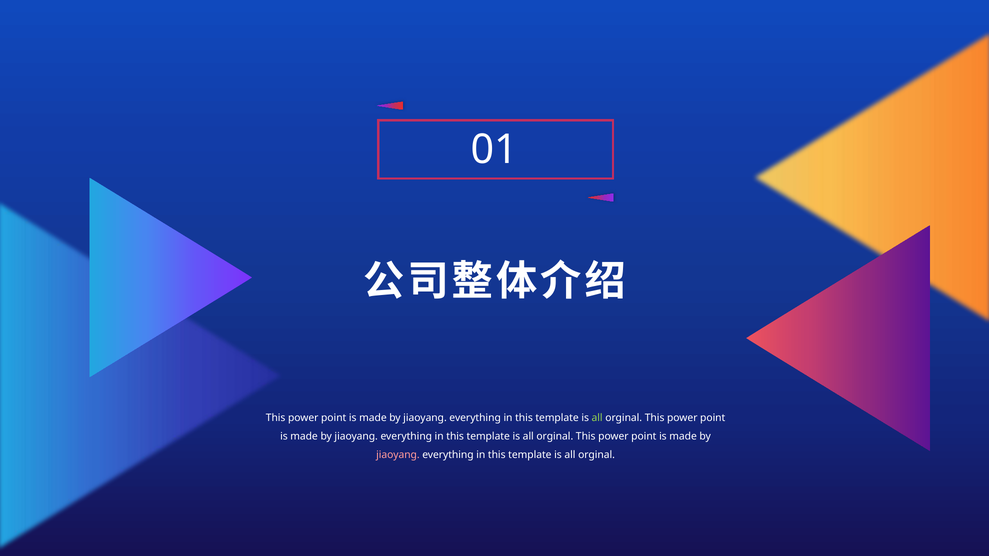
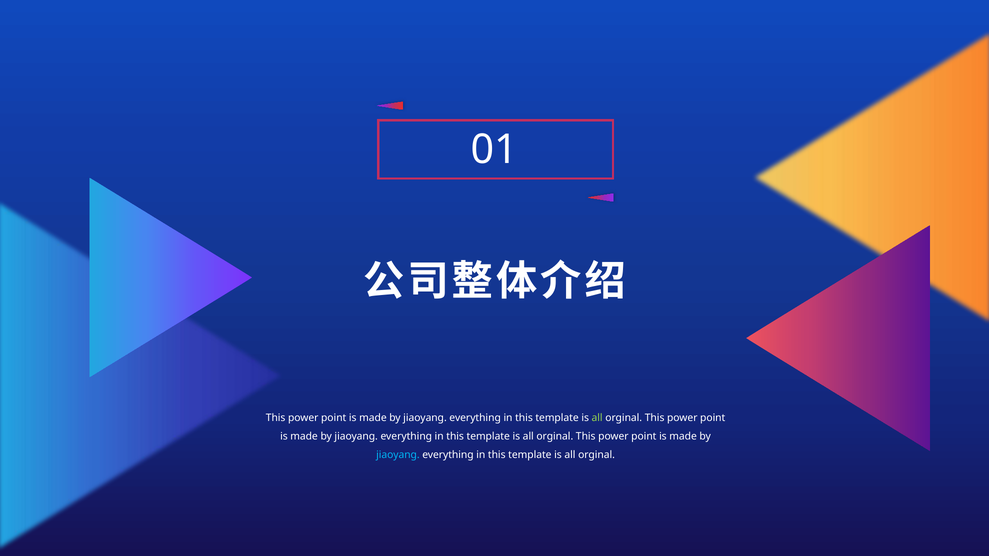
jiaoyang colour: pink -> light blue (398, 455)
